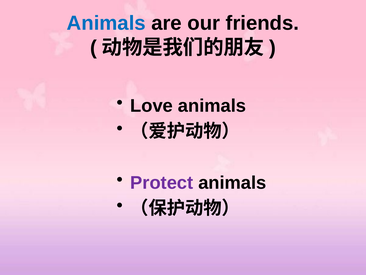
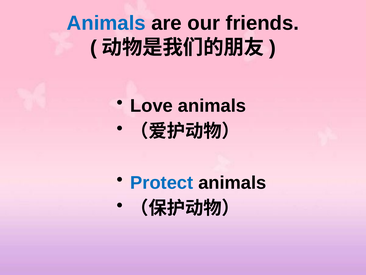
Protect colour: purple -> blue (162, 182)
